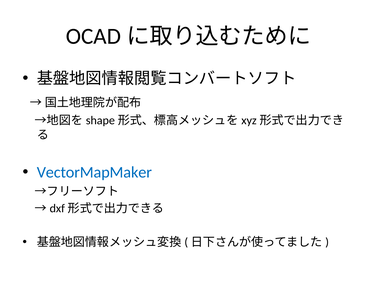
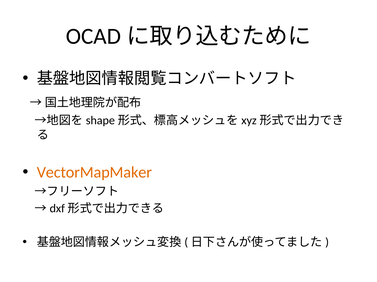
VectorMapMaker colour: blue -> orange (94, 173)
